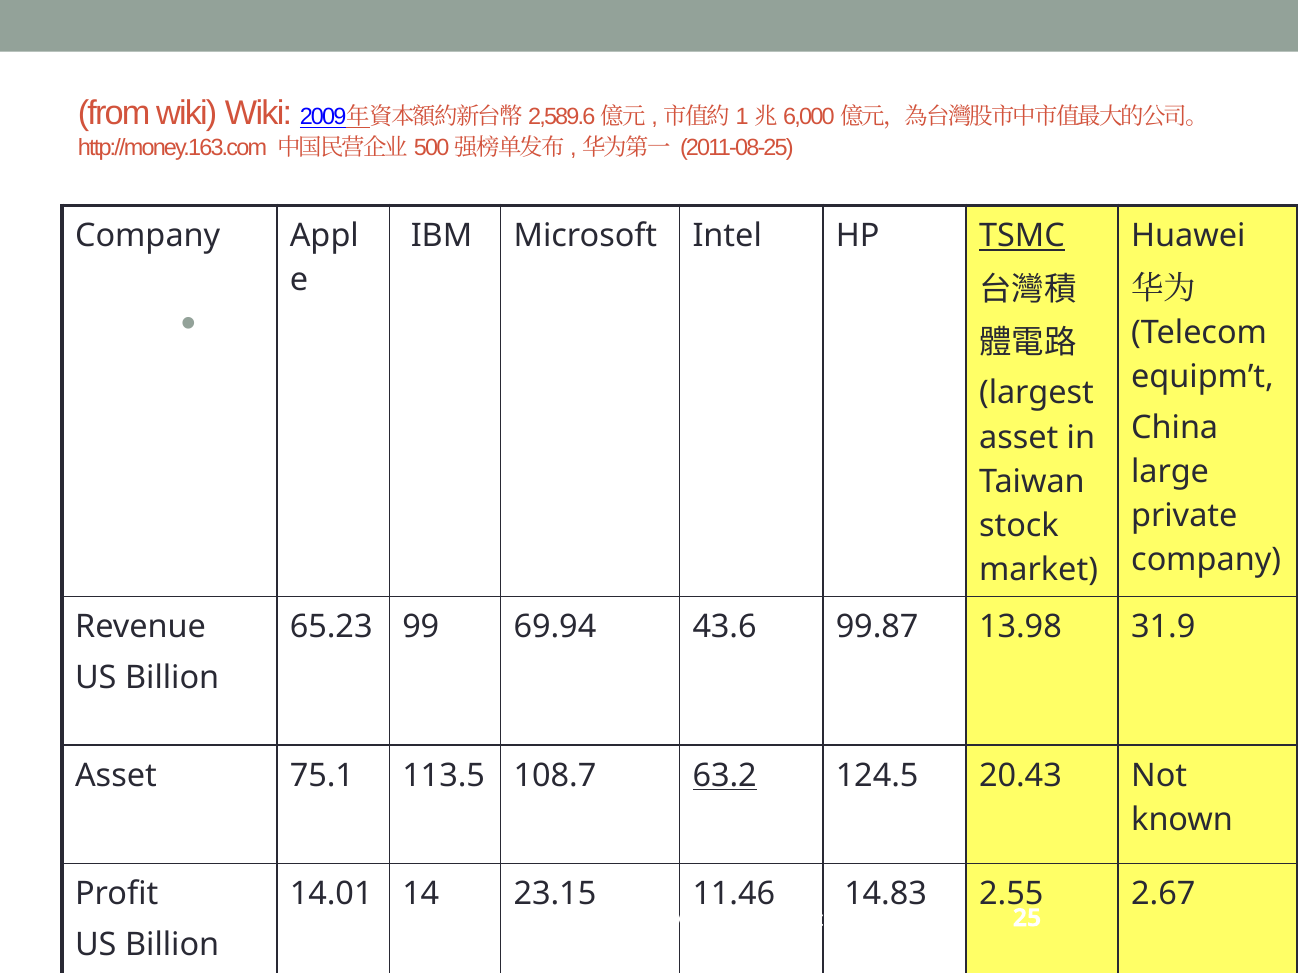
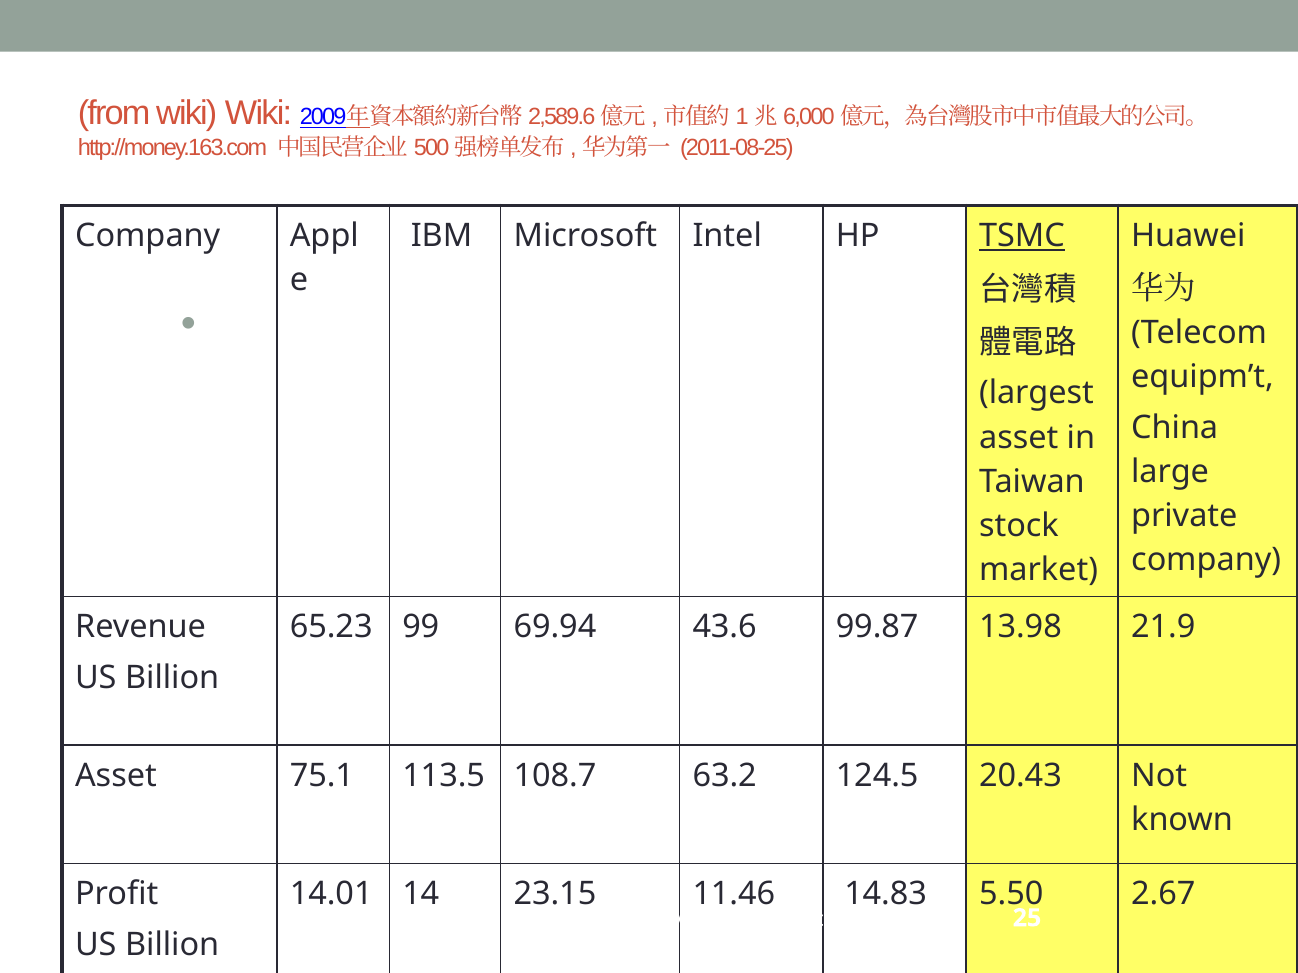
31.9: 31.9 -> 21.9 (1163, 627)
63.2 underline: present -> none (725, 776)
2.55: 2.55 -> 5.50 (1011, 894)
